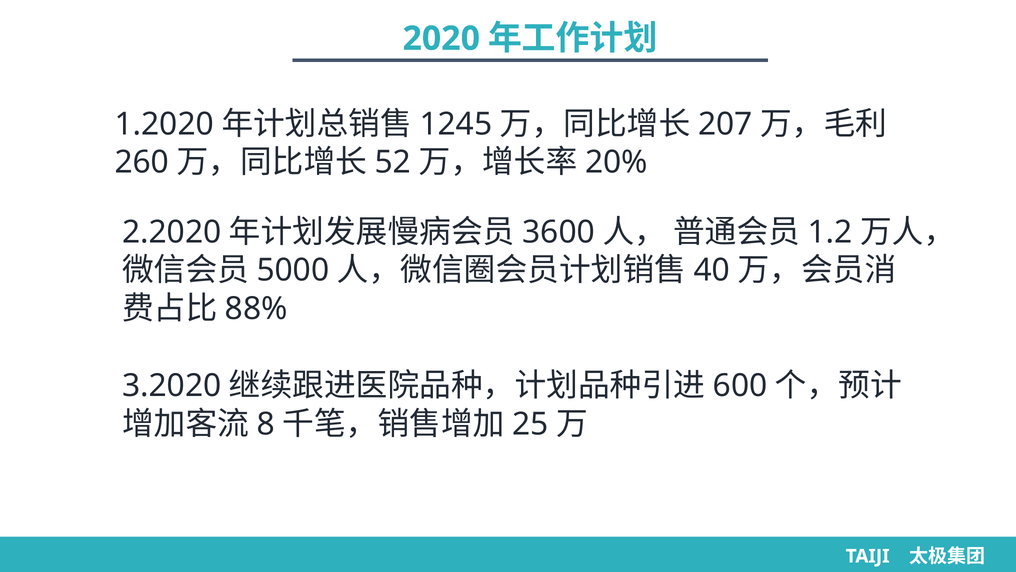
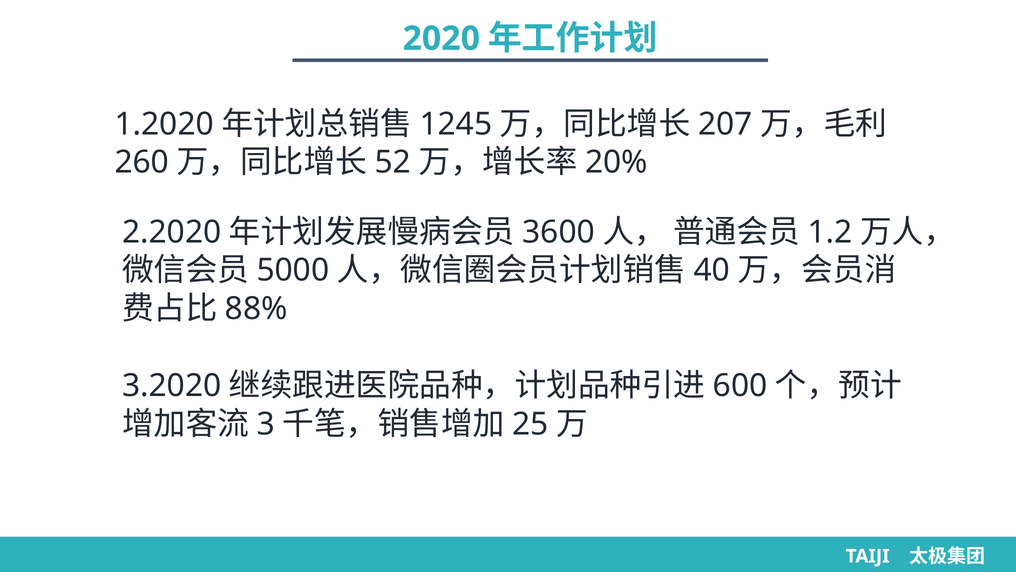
8: 8 -> 3 (266, 424)
